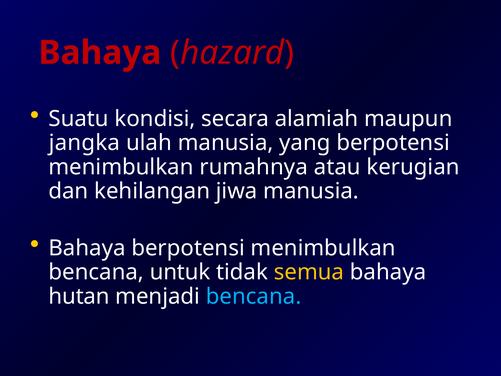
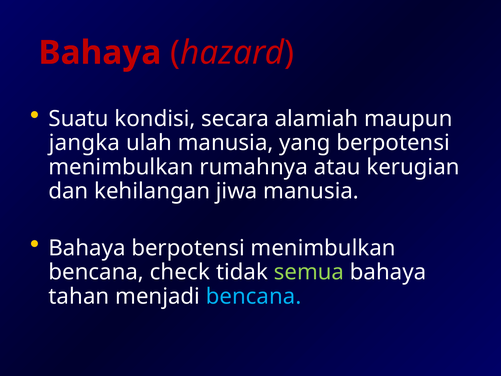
untuk: untuk -> check (180, 272)
semua colour: yellow -> light green (309, 272)
hutan: hutan -> tahan (79, 296)
